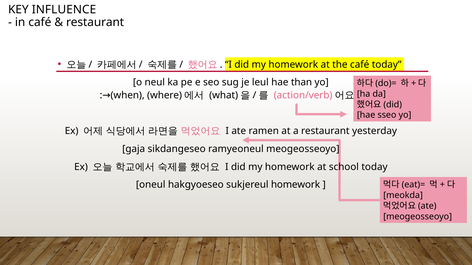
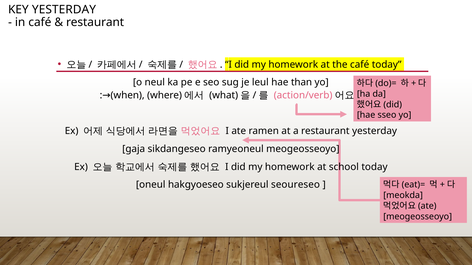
KEY INFLUENCE: INFLUENCE -> YESTERDAY (64, 10)
sukjereul homework: homework -> seoureseo (295, 185)
